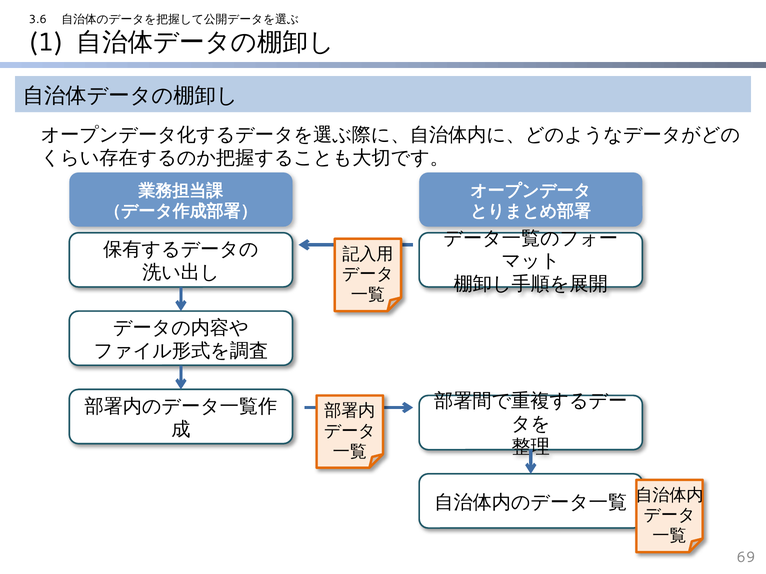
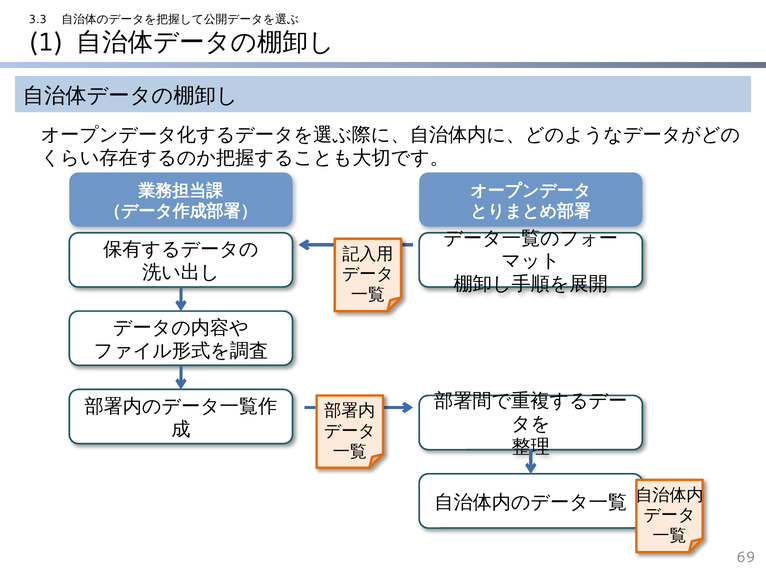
3.6: 3.6 -> 3.3 (38, 19)
